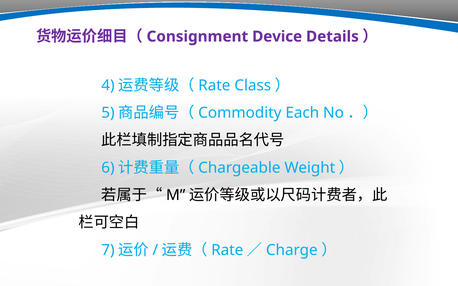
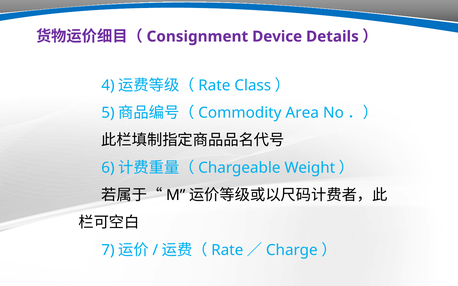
Each: Each -> Area (302, 113)
